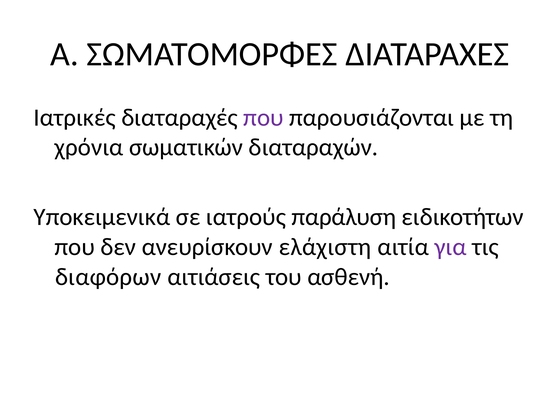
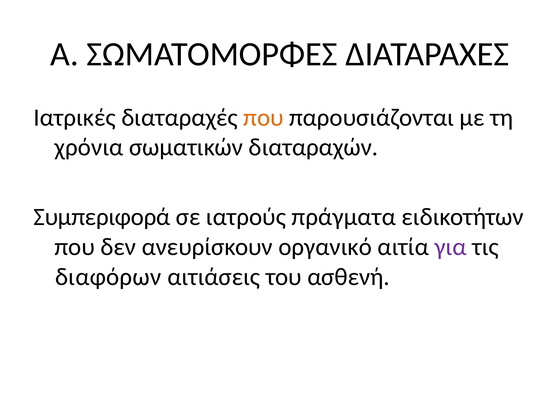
που colour: purple -> orange (263, 117)
Υποκειμενικά: Υποκειμενικά -> Συμπεριφορά (102, 217)
παράλυση: παράλυση -> πράγματα (344, 217)
ελάχιστη: ελάχιστη -> οργανικό (325, 247)
